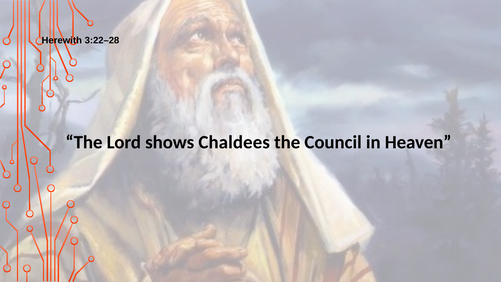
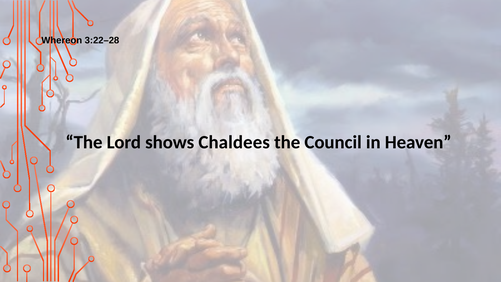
Herewith: Herewith -> Whereon (62, 40)
